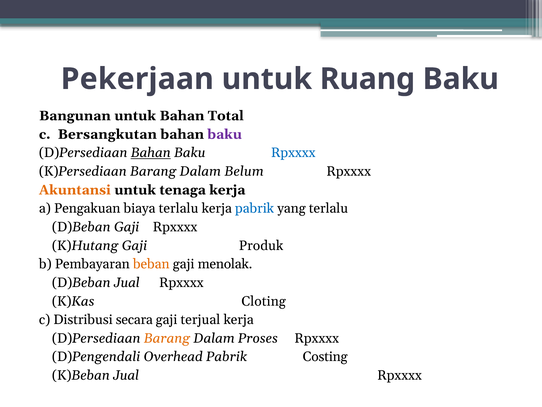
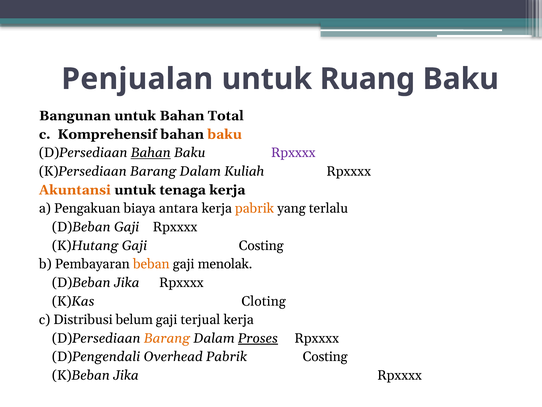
Pekerjaan: Pekerjaan -> Penjualan (137, 79)
Bersangkutan: Bersangkutan -> Komprehensif (107, 134)
baku colour: purple -> orange (225, 134)
Rpxxxx colour: blue -> purple (293, 153)
Belum: Belum -> Kuliah (244, 171)
biaya terlalu: terlalu -> antara (179, 208)
pabrik colour: blue -> orange (255, 208)
Gaji Produk: Produk -> Costing (261, 245)
D)Beban Jual: Jual -> Jika (127, 282)
secara: secara -> belum (134, 319)
Proses underline: none -> present (258, 338)
K)Beban Jual: Jual -> Jika (126, 375)
